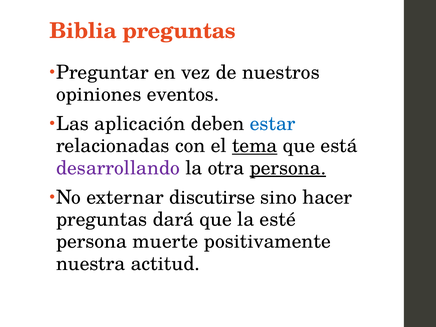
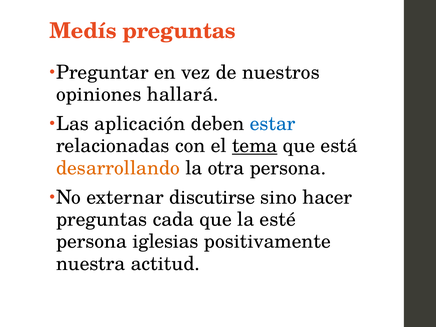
Biblia: Biblia -> Medís (83, 31)
eventos: eventos -> hallará (183, 94)
desarrollando colour: purple -> orange (118, 168)
persona underline: present -> none (288, 168)
dará: dará -> cada (173, 219)
muerte: muerte -> iglesias (166, 242)
